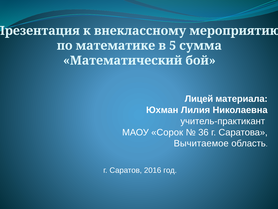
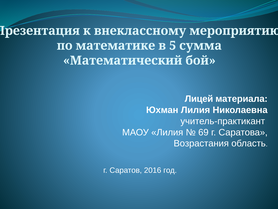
МАОУ Сорок: Сорок -> Лилия (167, 132)
36: 36 -> 69 (203, 132)
Вычитаемое: Вычитаемое -> Возрастания (201, 143)
